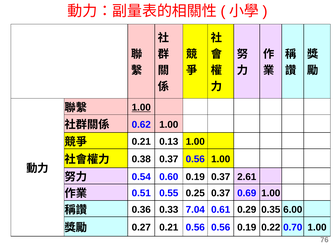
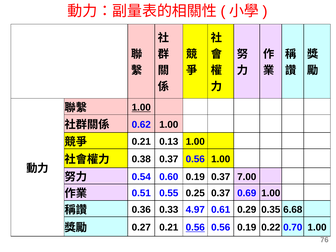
2.61: 2.61 -> 7.00 (247, 177)
7.04: 7.04 -> 4.97 (195, 210)
6.00: 6.00 -> 6.68 (293, 210)
0.56 underline: none -> present (195, 227)
